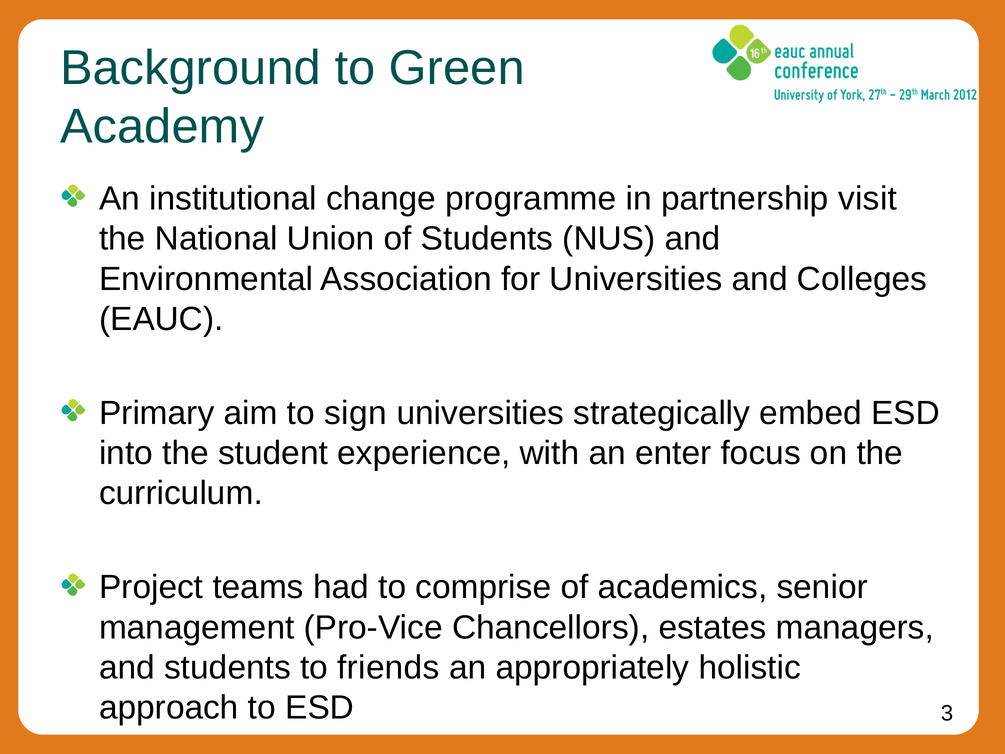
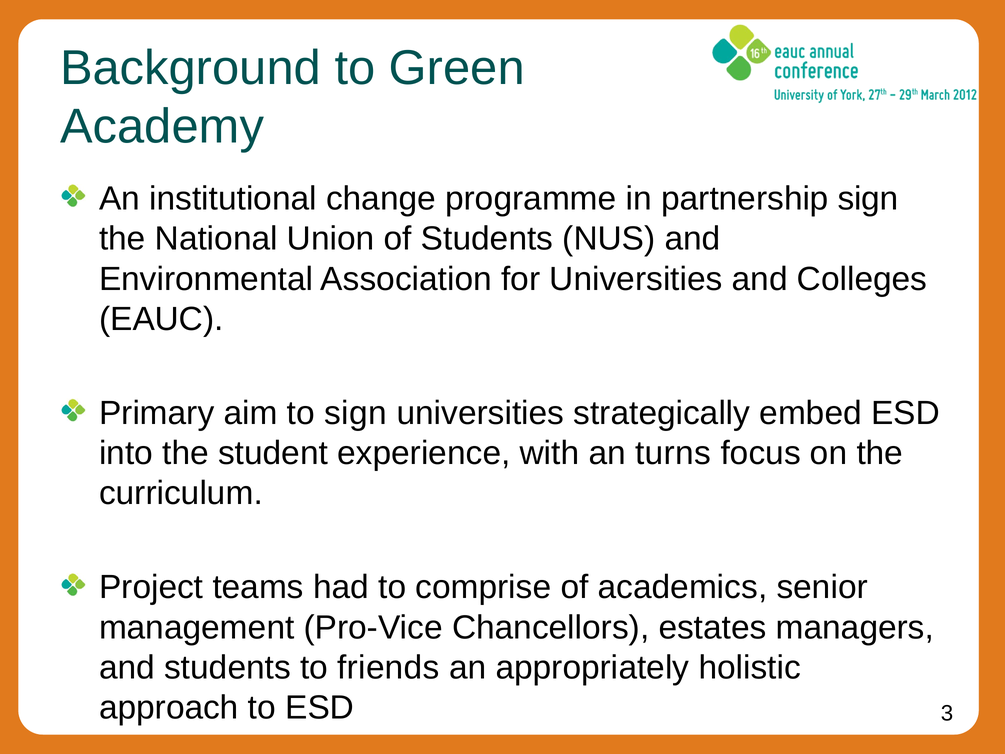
partnership visit: visit -> sign (868, 198)
enter: enter -> turns (673, 453)
